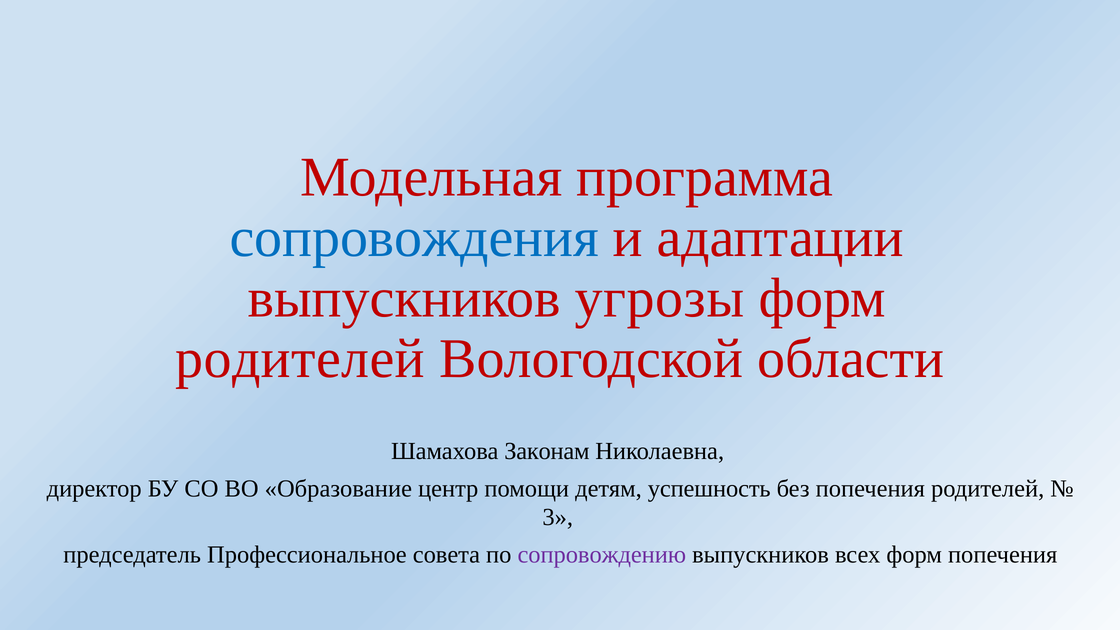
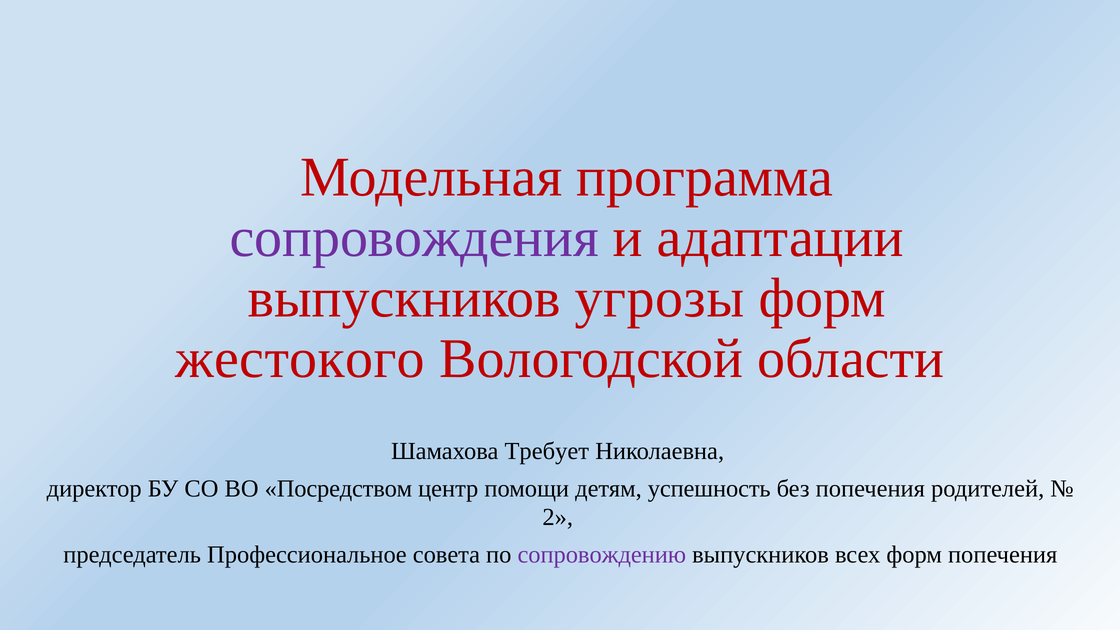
сопровождения colour: blue -> purple (414, 238)
родителей: родителей -> жестокого (300, 359)
Законам: Законам -> Требует (547, 451)
Образование: Образование -> Посредством (338, 489)
3: 3 -> 2 (558, 517)
